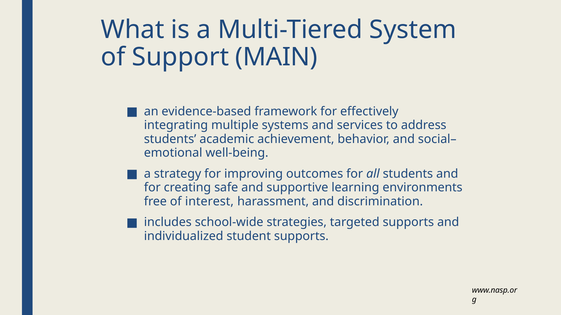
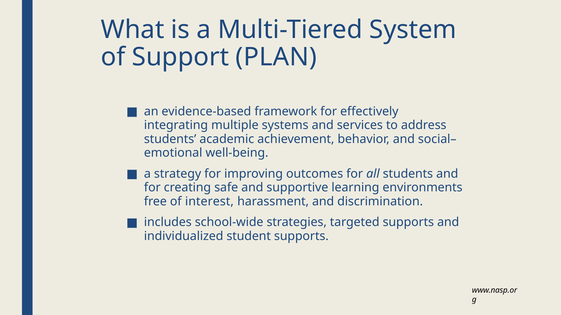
MAIN: MAIN -> PLAN (276, 57)
